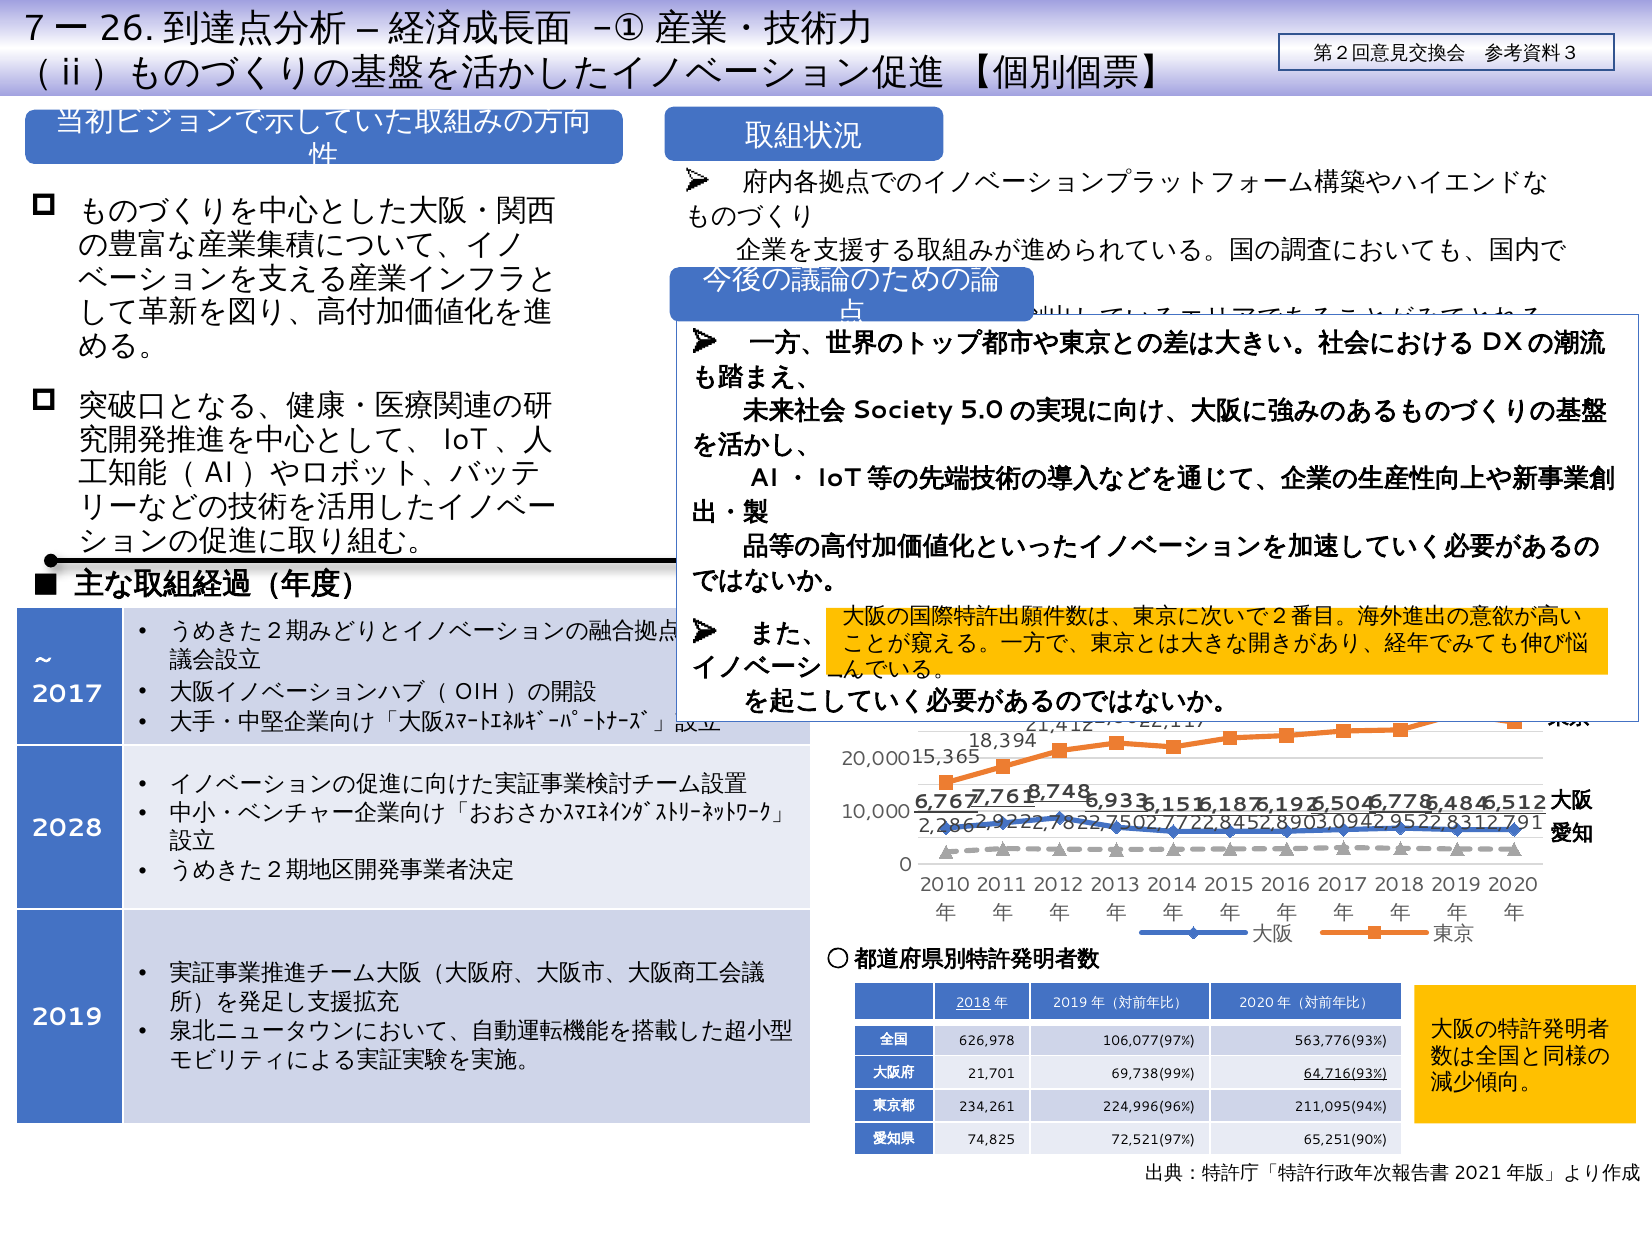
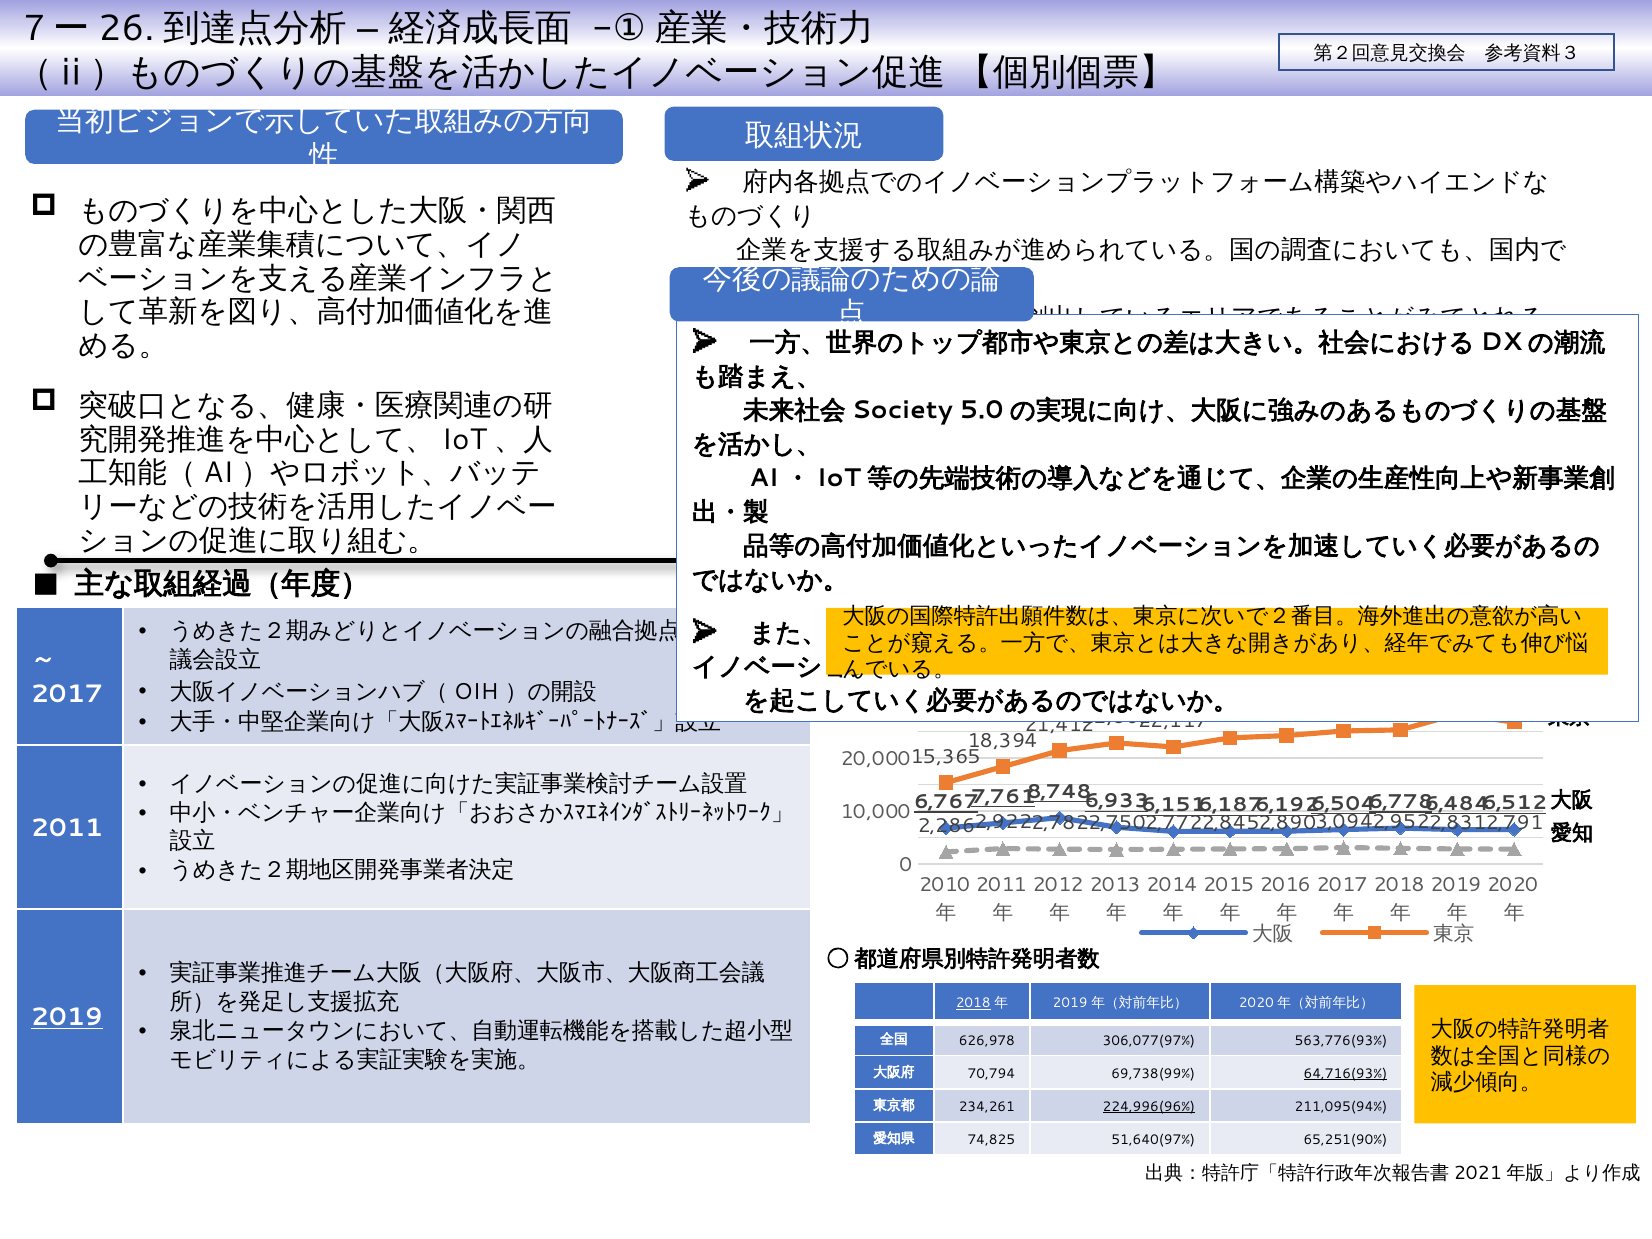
2028: 2028 -> 2011 (67, 828)
2019 underline: none -> present (67, 1018)
106,077(97%: 106,077(97% -> 306,077(97% (1149, 1041)
21,701: 21,701 -> 70,794 (991, 1074)
224,996(96% underline: none -> present (1149, 1107)
72,521(97%: 72,521(97% -> 51,640(97% (1153, 1140)
